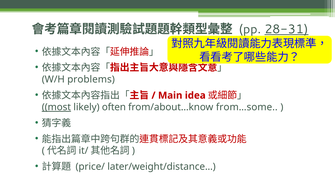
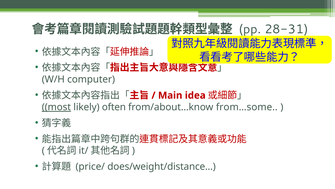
28-31 underline: present -> none (286, 29)
problems: problems -> computer (91, 79)
later/weight/distance…: later/weight/distance… -> does/weight/distance… (162, 166)
